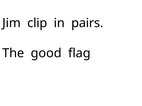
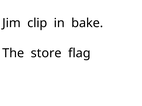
pairs: pairs -> bake (87, 23)
good: good -> store (46, 53)
